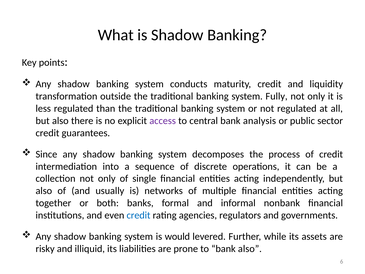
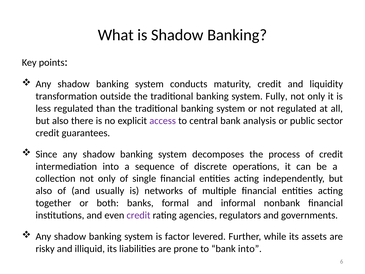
credit colour: blue -> purple (139, 215)
would: would -> factor (177, 236)
bank also: also -> into (250, 248)
